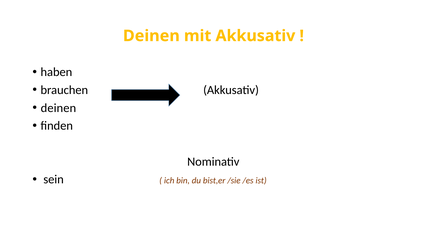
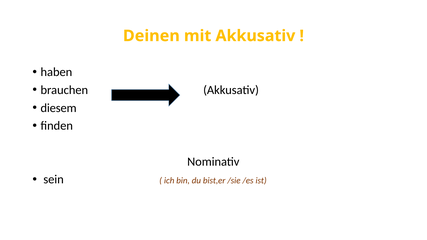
deinen: deinen -> diesem (59, 108)
